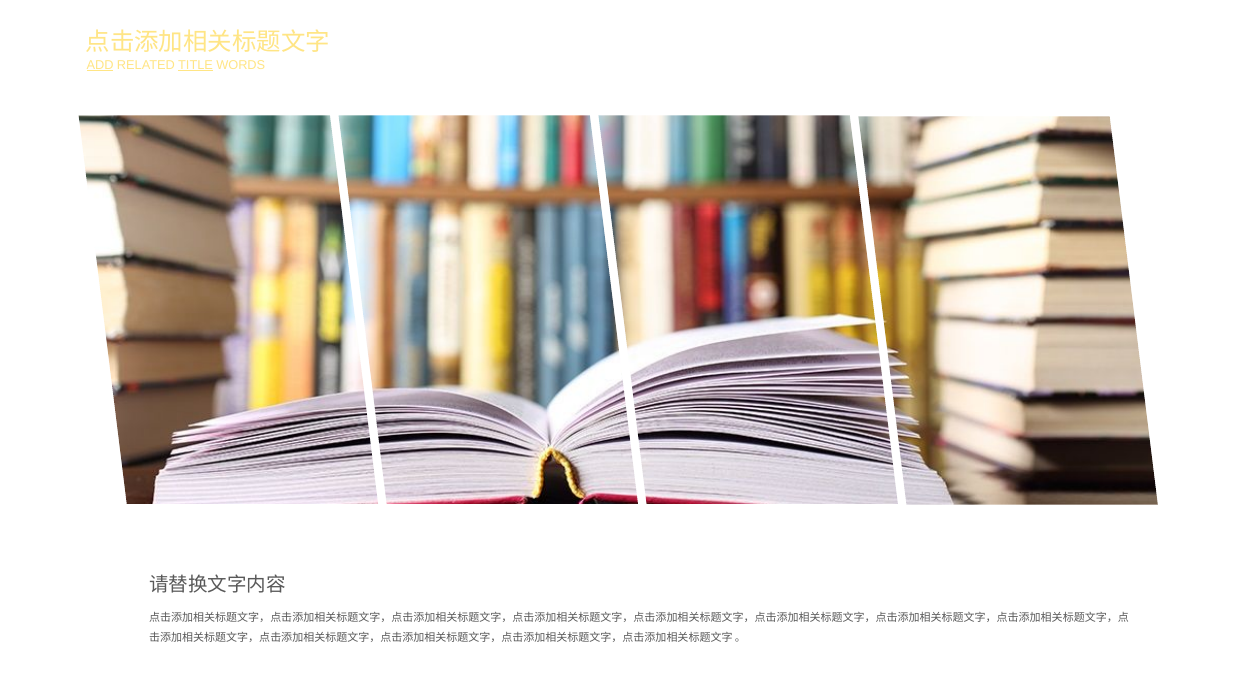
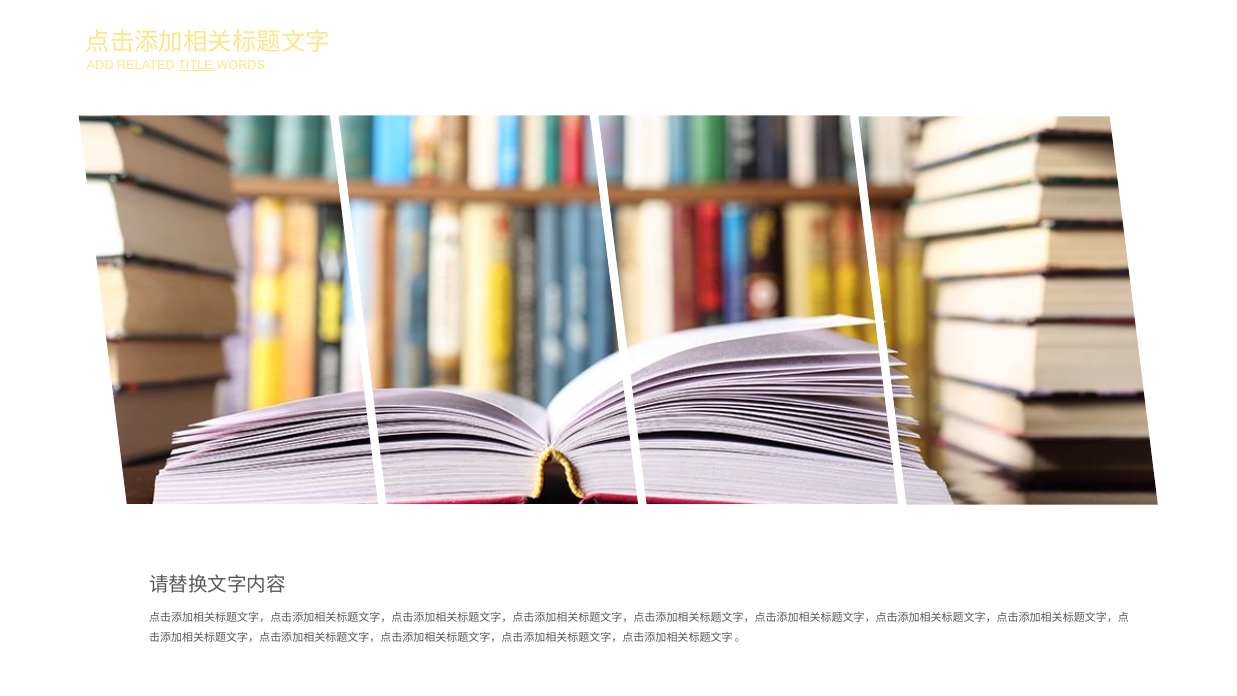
ADD underline: present -> none (100, 65)
